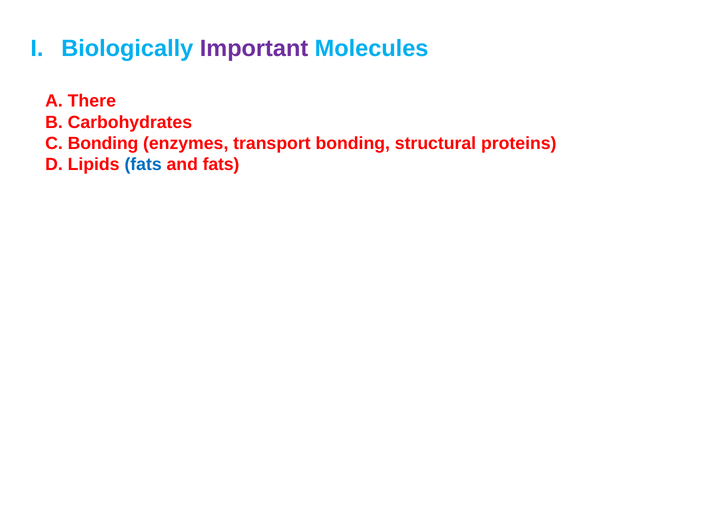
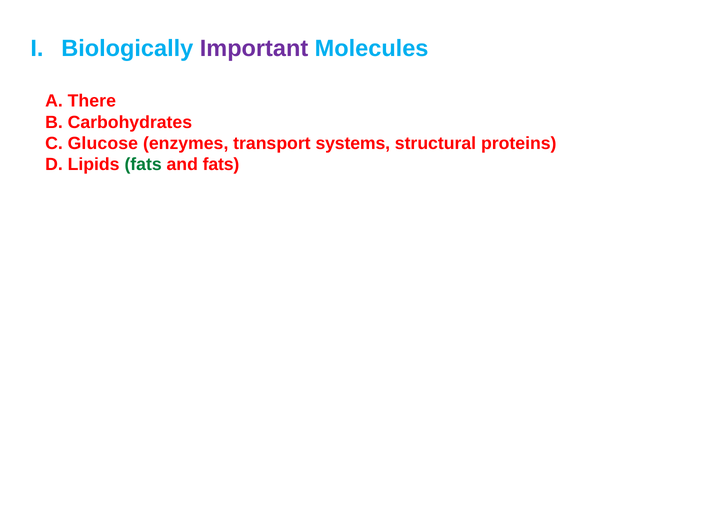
C Bonding: Bonding -> Glucose (103, 144)
transport bonding: bonding -> systems (353, 144)
fats colour: blue -> green (143, 165)
